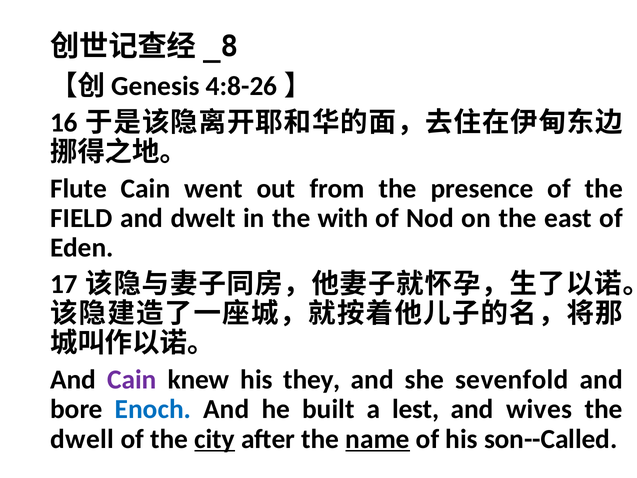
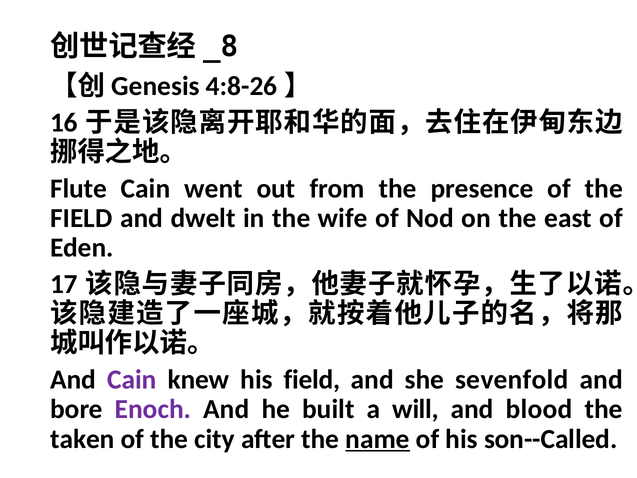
with: with -> wife (343, 218)
his they: they -> field (312, 380)
Enoch colour: blue -> purple (153, 409)
lest: lest -> will (416, 409)
wives: wives -> blood (539, 409)
dwell: dwell -> taken (82, 439)
city underline: present -> none (215, 439)
